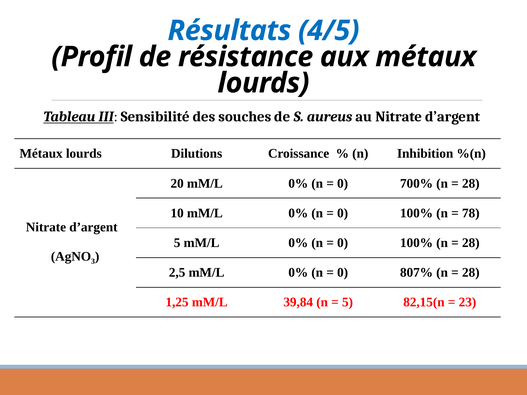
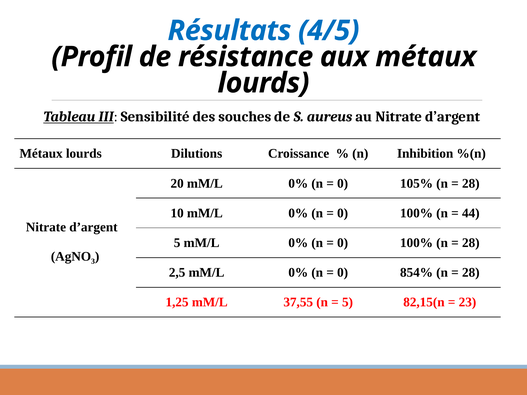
700%: 700% -> 105% (417, 183)
78: 78 -> 44 (471, 213)
807%: 807% -> 854% (417, 273)
39,84: 39,84 -> 37,55 (298, 302)
